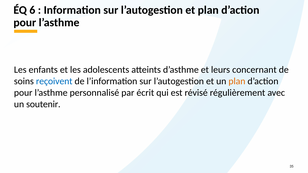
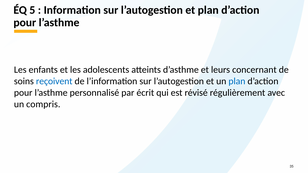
6: 6 -> 5 (32, 10)
plan colour: orange -> blue (237, 81)
soutenir: soutenir -> compris (43, 104)
